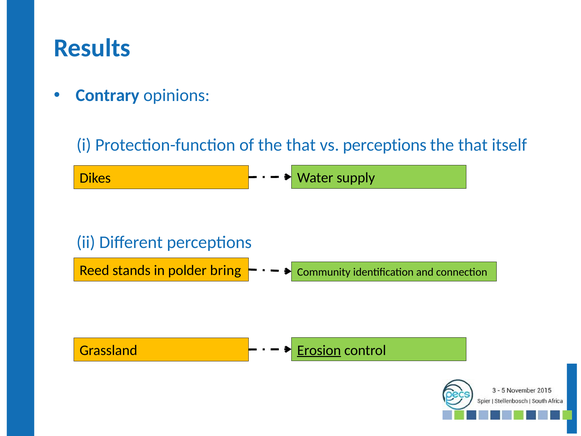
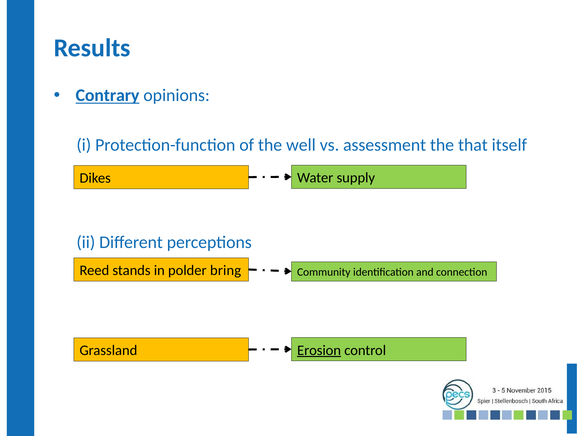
Contrary underline: none -> present (108, 95)
of the that: that -> well (301, 145)
vs perceptions: perceptions -> assessment (385, 145)
